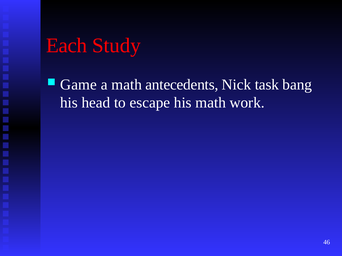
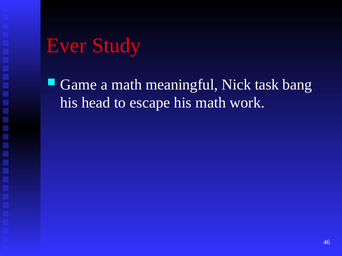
Each: Each -> Ever (66, 46)
antecedents: antecedents -> meaningful (182, 85)
